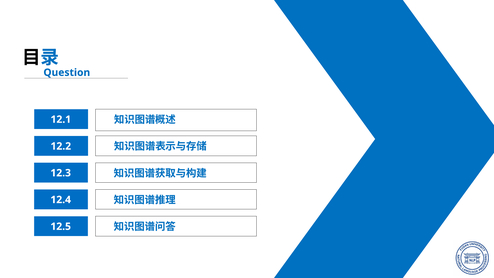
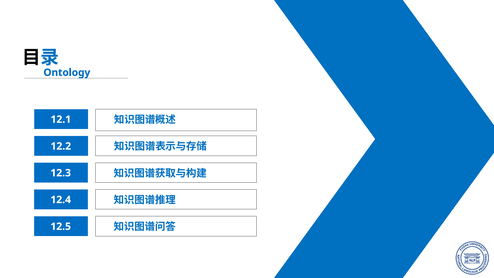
Question: Question -> Ontology (67, 73)
